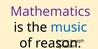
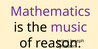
music colour: blue -> purple (69, 27)
